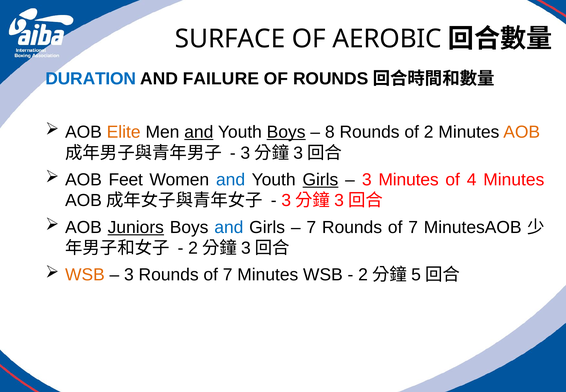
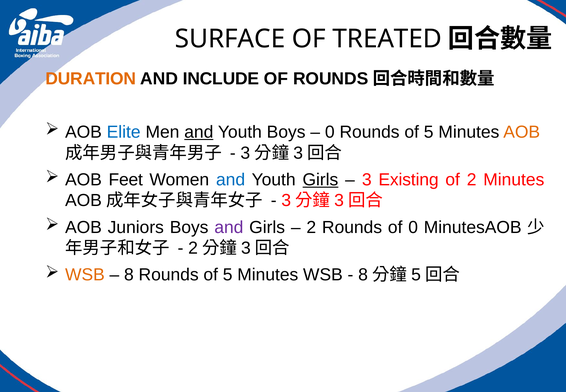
AEROBIC: AEROBIC -> TREATED (387, 39)
DURATION colour: blue -> orange (91, 79)
FAILURE: FAILURE -> INCLUDE (221, 79)
Elite colour: orange -> blue (124, 132)
Boys underline: present -> none (286, 132)
8: 8 -> 0 (330, 132)
2: 2 -> 5 (429, 132)
3 Minutes: Minutes -> Existing (409, 180)
of 4: 4 -> 2 (472, 180)
Juniors underline: present -> none (136, 227)
and colour: blue -> purple (229, 227)
7: 7 -> 2 (311, 227)
7: 7 -> 0 (413, 227)
3: 3 -> 8 (129, 275)
7: 7 -> 5 (228, 275)
2: 2 -> 8 (363, 275)
